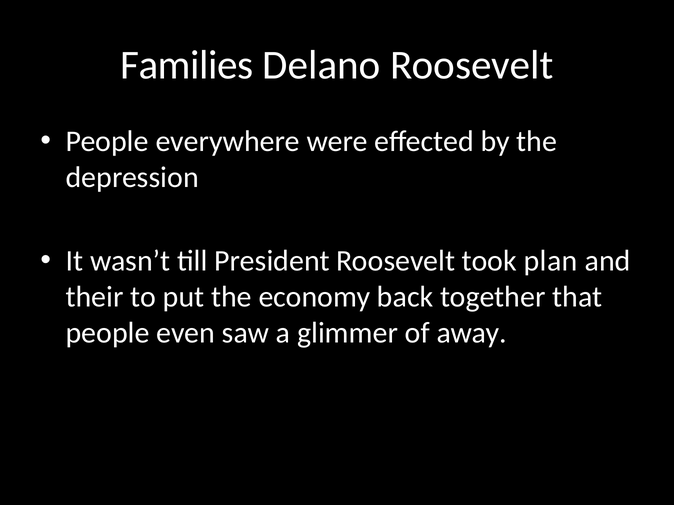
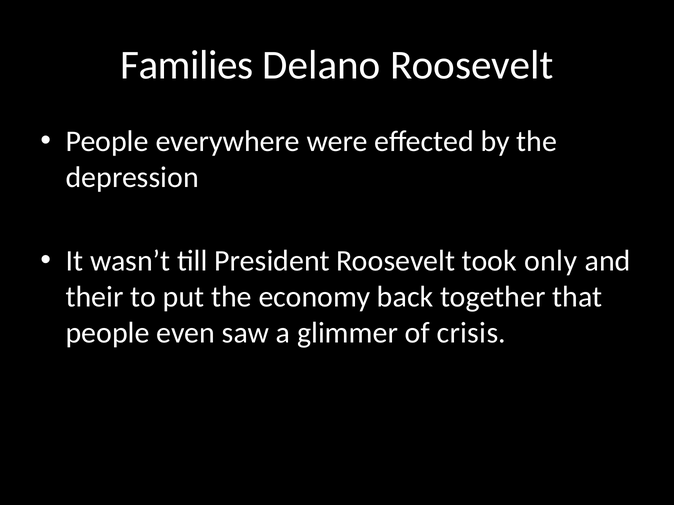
plan: plan -> only (551, 261)
away: away -> crisis (471, 333)
